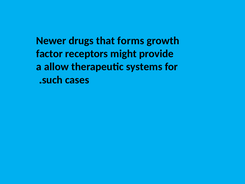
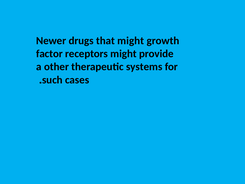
that forms: forms -> might (131, 41)
allow: allow -> other (56, 67)
